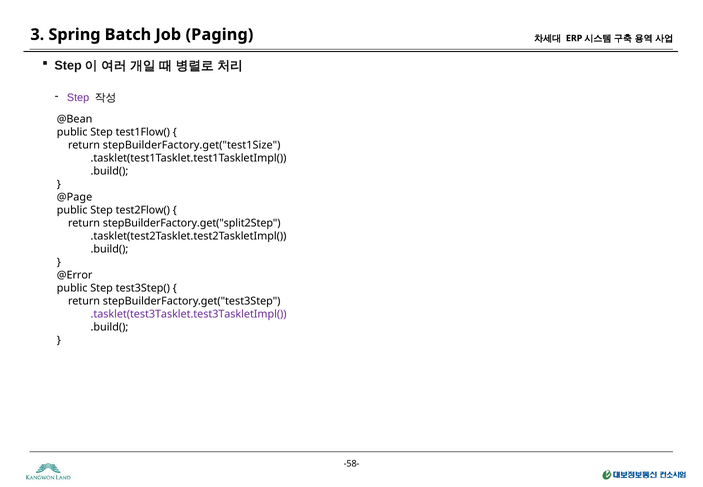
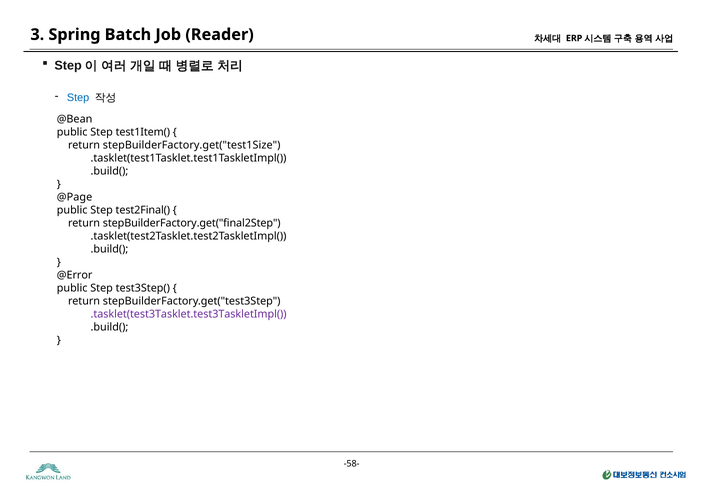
Paging: Paging -> Reader (220, 35)
Step colour: purple -> blue (78, 98)
test1Flow(: test1Flow( -> test1Item( (143, 132)
test2Flow(: test2Flow( -> test2Final( (143, 210)
stepBuilderFactory.get("split2Step: stepBuilderFactory.get("split2Step -> stepBuilderFactory.get("final2Step (192, 223)
